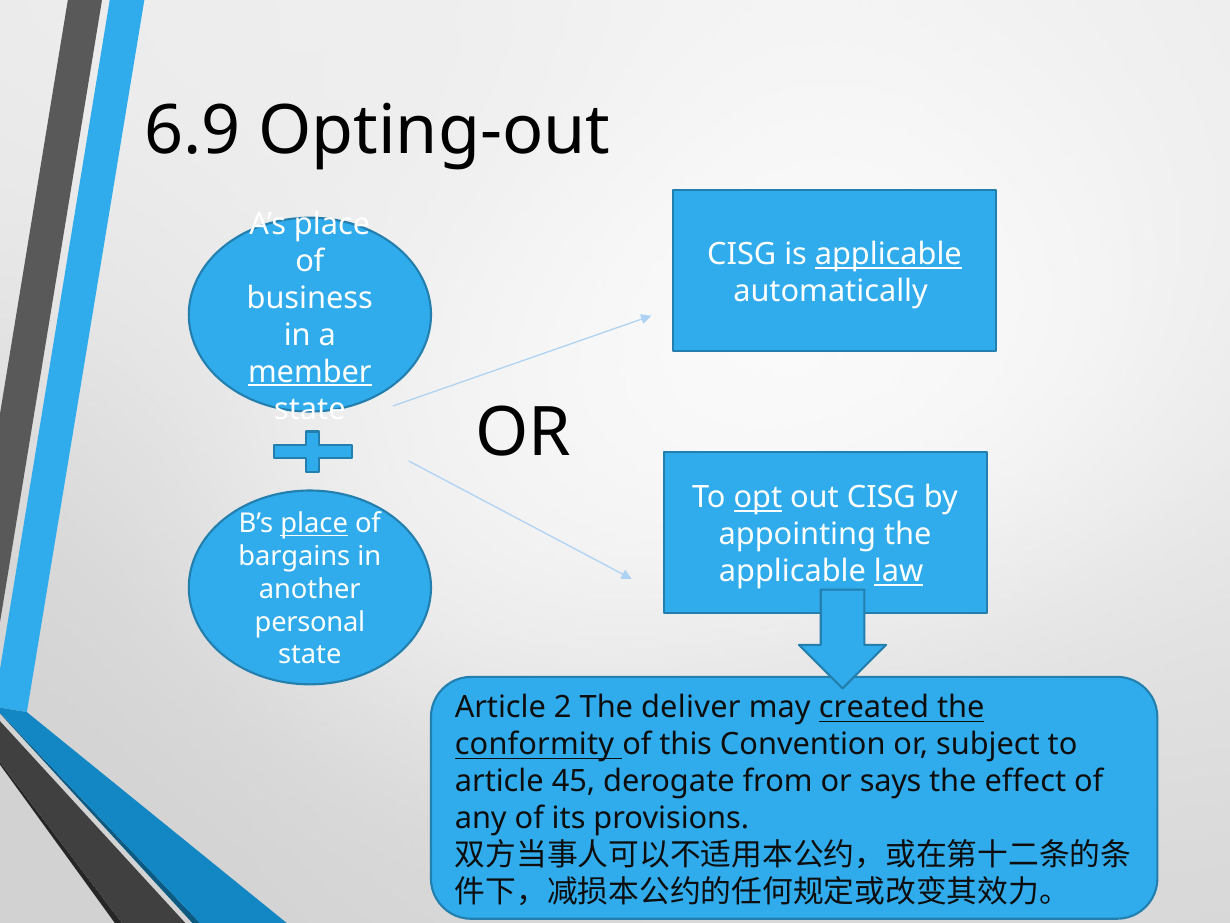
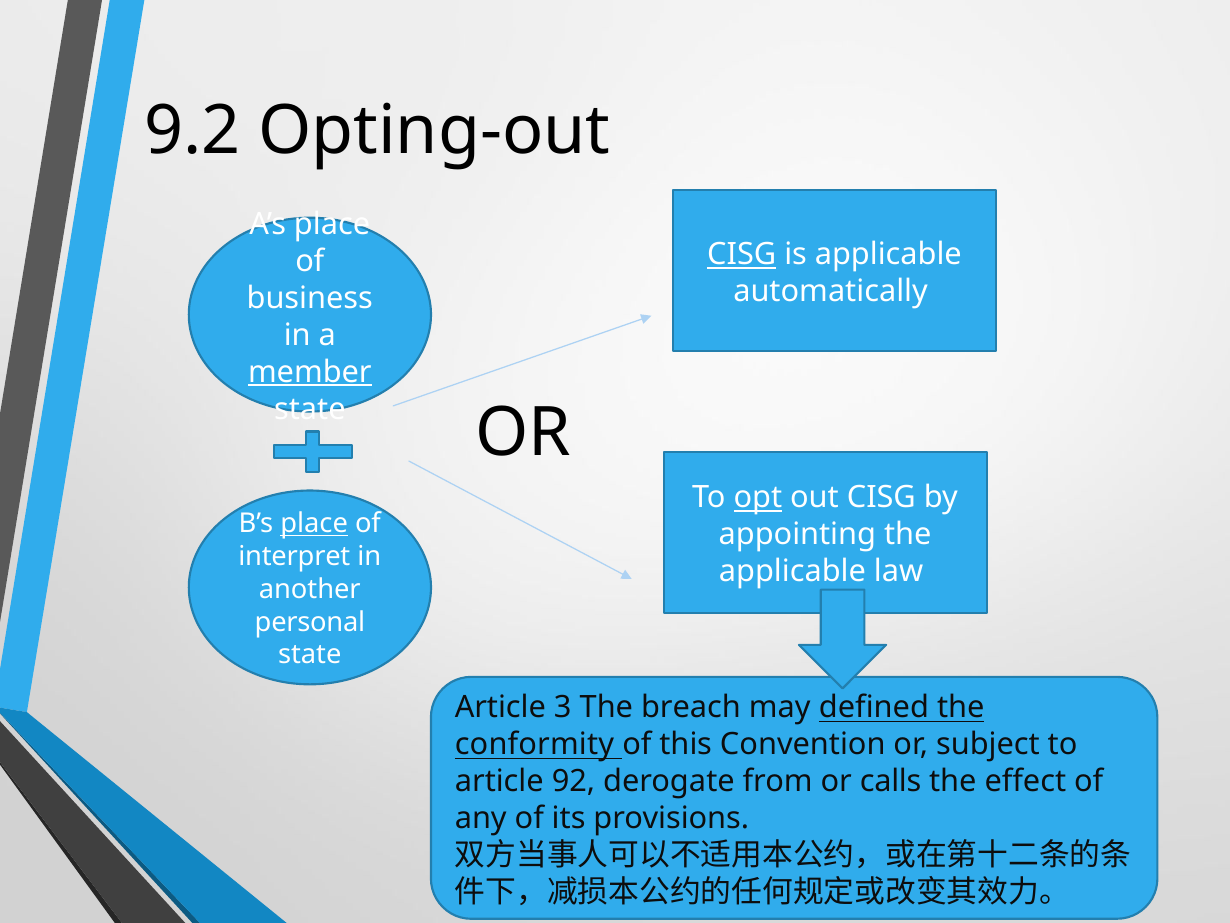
6.9: 6.9 -> 9.2 (193, 131)
CISG underline: none -> present (742, 254)
applicable underline: present -> none (888, 254)
bargains: bargains -> interpret (294, 556)
law underline: present -> none (899, 571)
2: 2 -> 3 (563, 707)
deliver: deliver -> breach (691, 707)
created: created -> defined (874, 707)
45: 45 -> 92 (573, 781)
says: says -> calls (891, 781)
